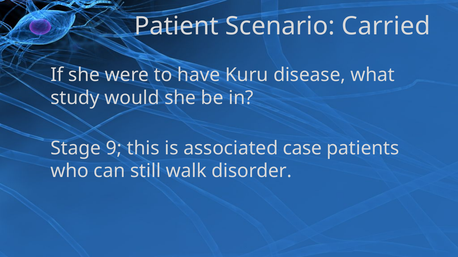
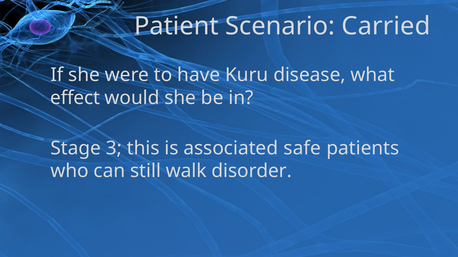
study: study -> effect (75, 98)
9: 9 -> 3 (114, 148)
case: case -> safe (302, 148)
